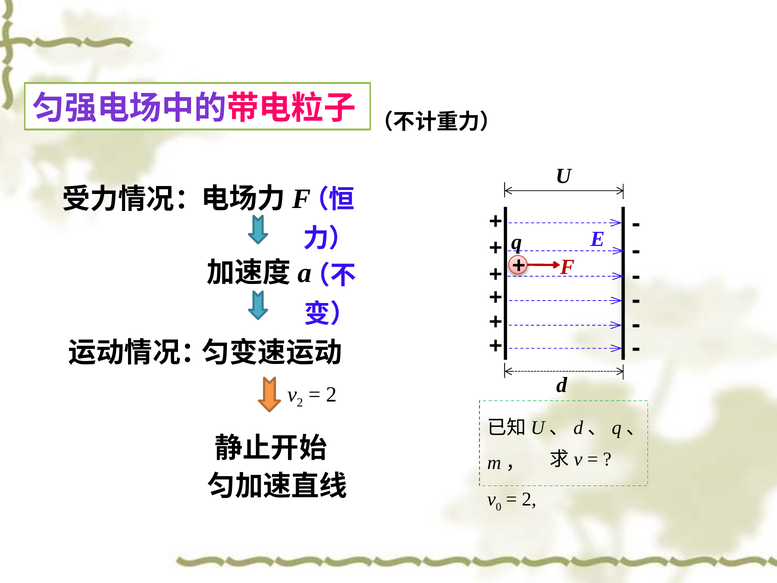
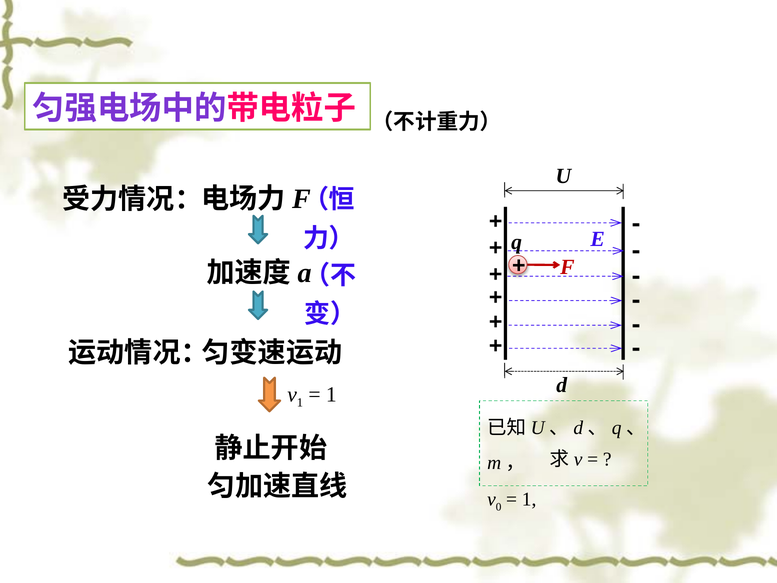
2: 2 -> 1 (300, 403)
2: 2 -> 1 (331, 394)
2: 2 -> 1 (529, 499)
